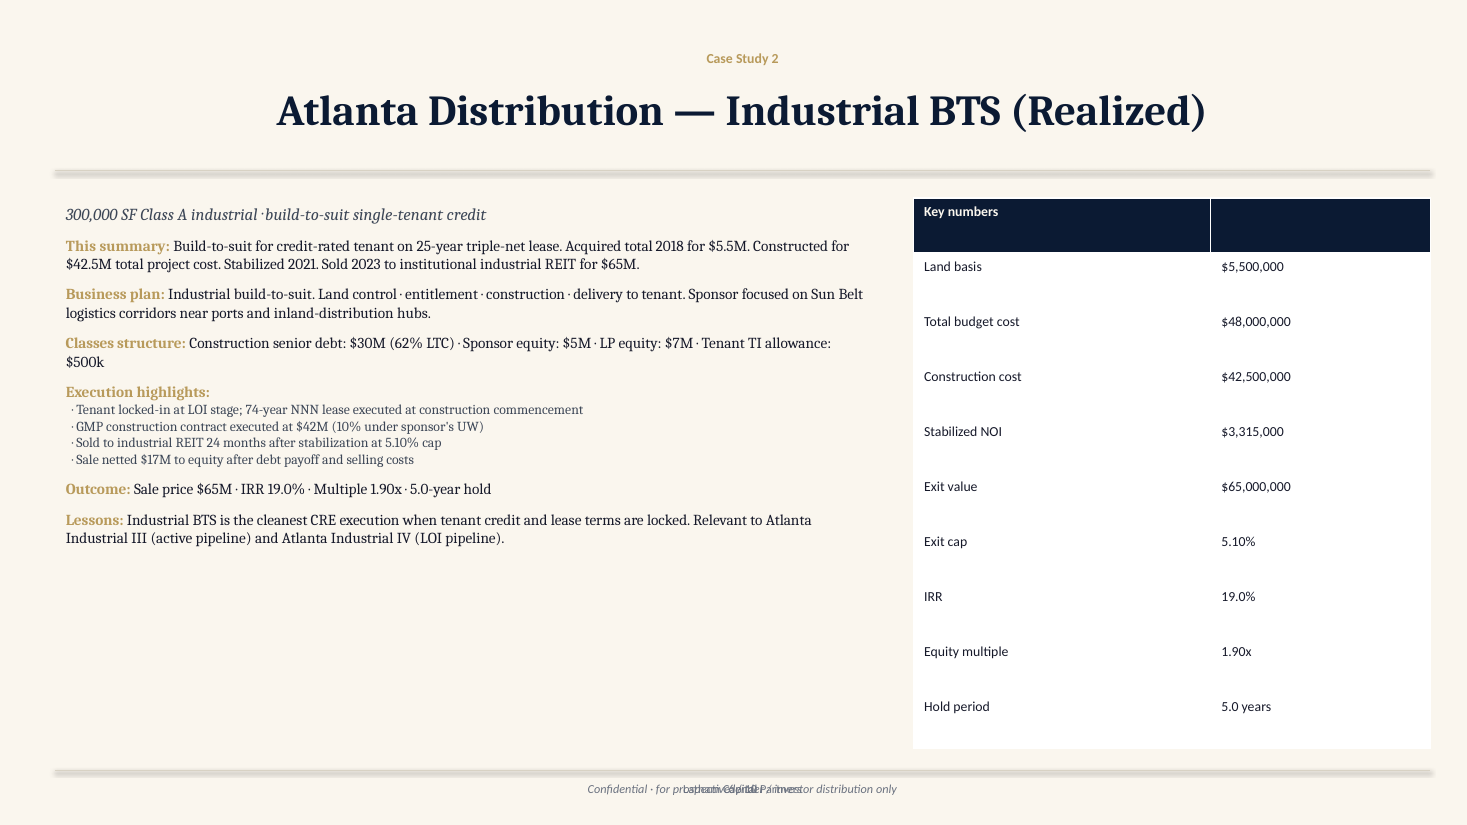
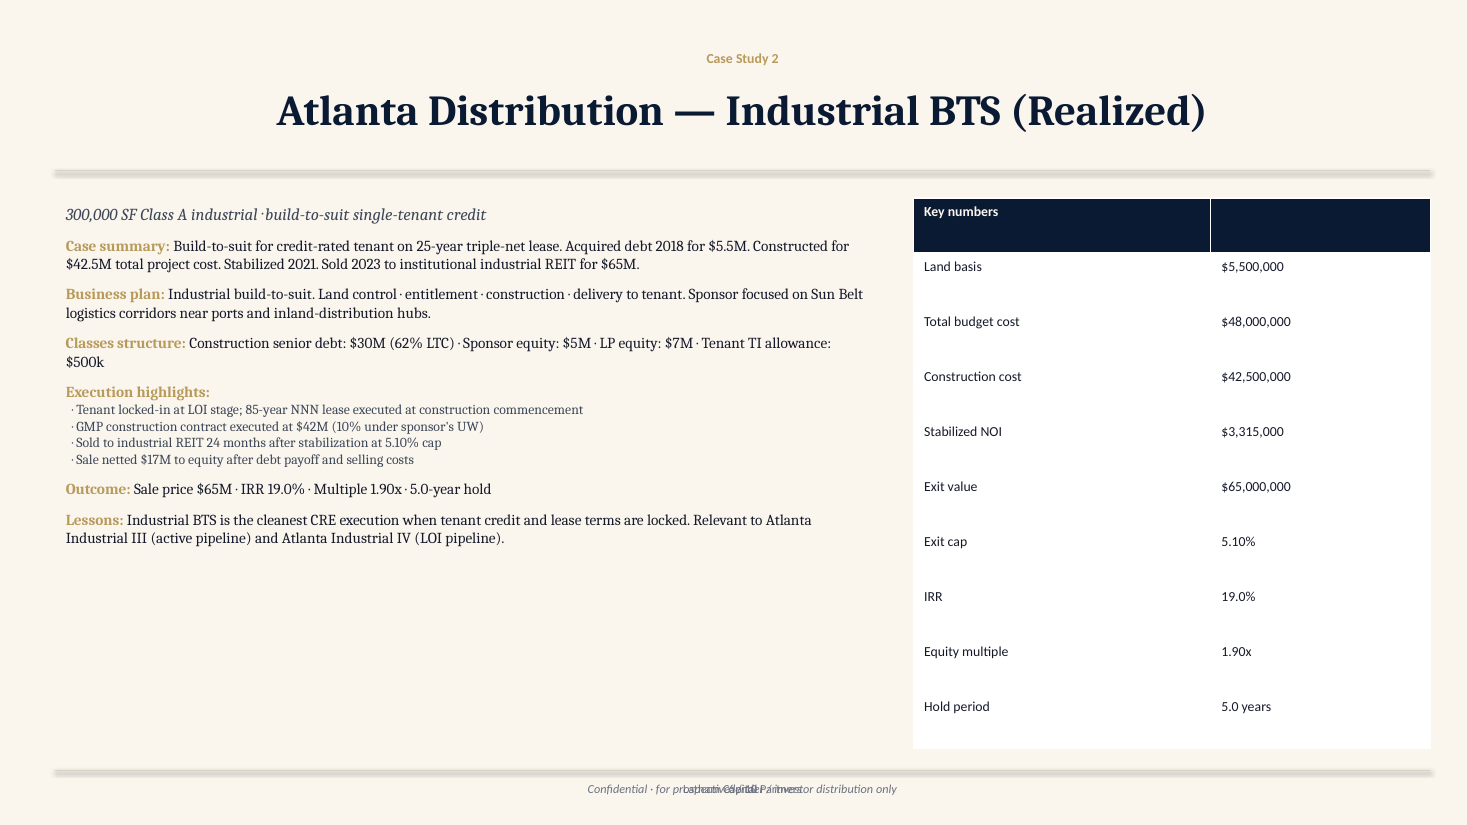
This: This -> Case (81, 246)
Acquired total: total -> debt (639, 246)
74-year: 74-year -> 85-year (267, 410)
